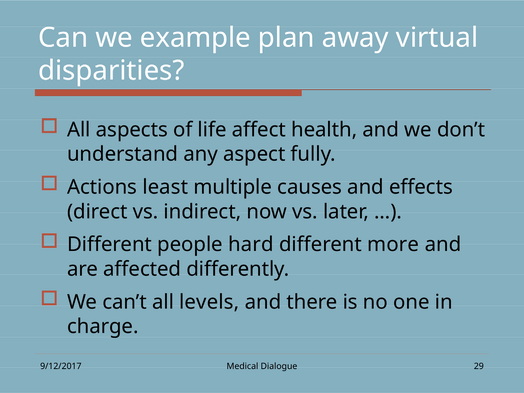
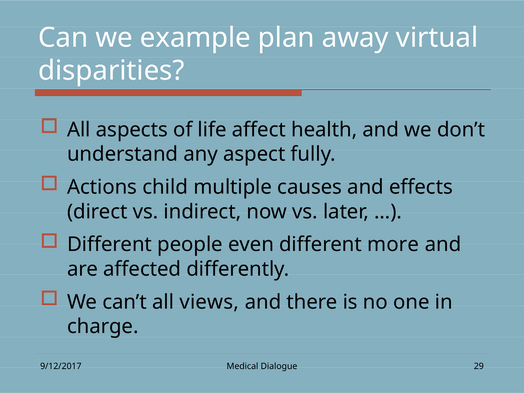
least: least -> child (165, 187)
hard: hard -> even (251, 245)
levels: levels -> views (209, 302)
